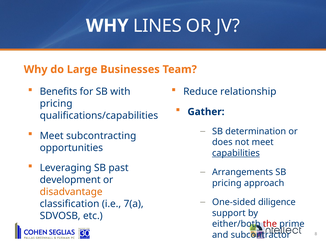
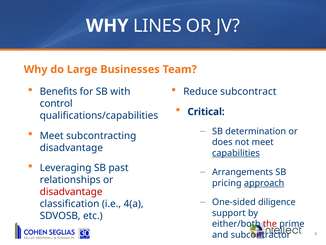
relationship: relationship -> subcontract (248, 91)
pricing: pricing -> control (56, 103)
Gather: Gather -> Critical (206, 112)
opportunities: opportunities -> disadvantage (71, 147)
development: development -> relationships (70, 179)
approach underline: none -> present (264, 183)
disadvantage colour: orange -> red (71, 191)
7(a: 7(a -> 4(a (134, 203)
